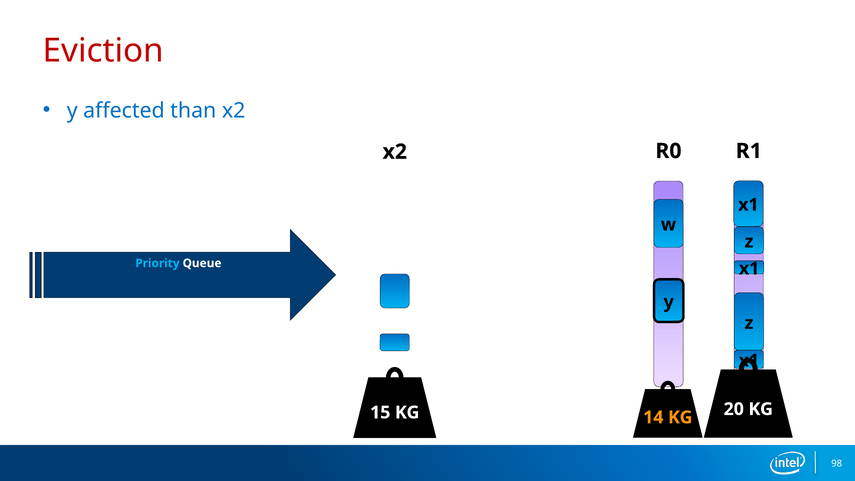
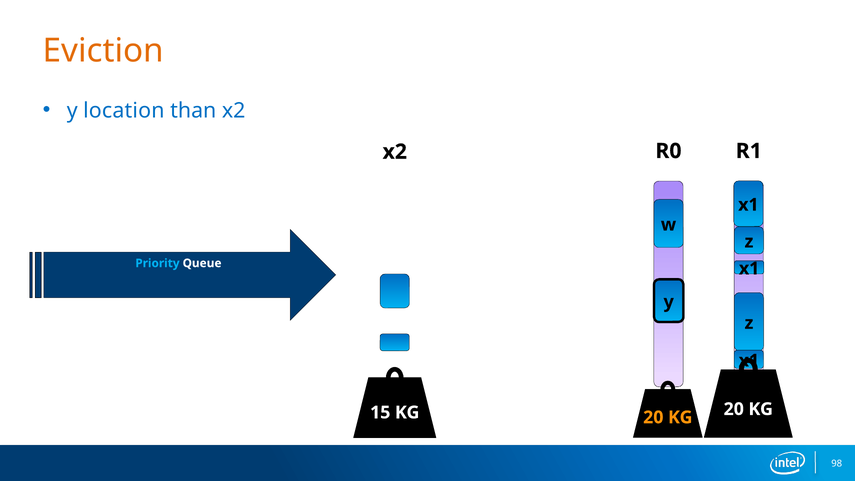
Eviction colour: red -> orange (103, 51)
affected: affected -> location (124, 111)
KG 14: 14 -> 20 (653, 417)
